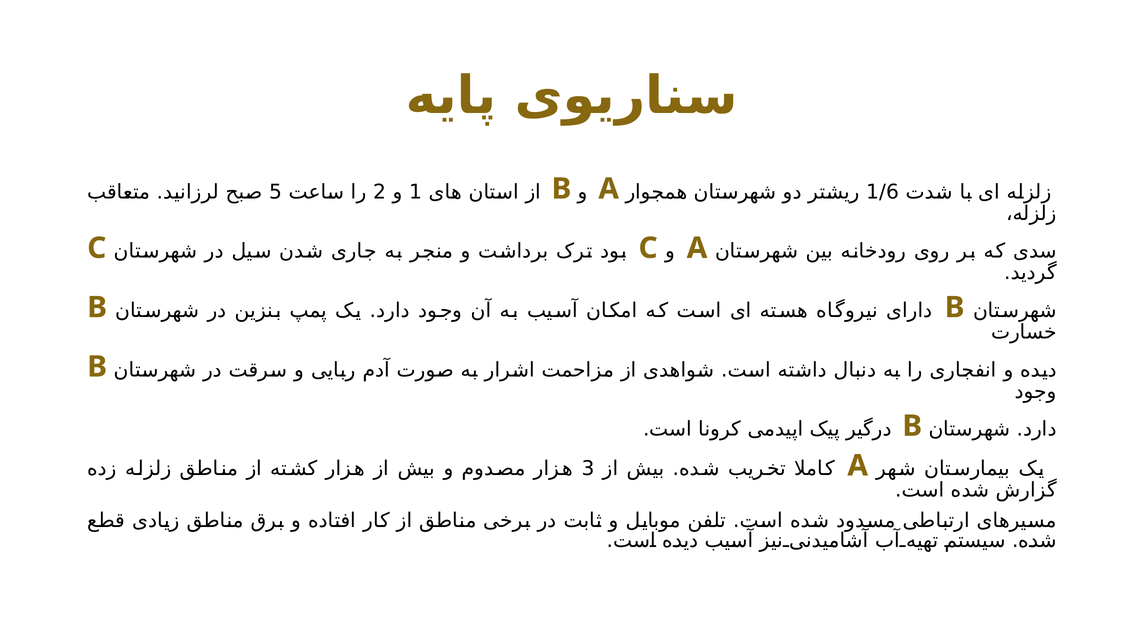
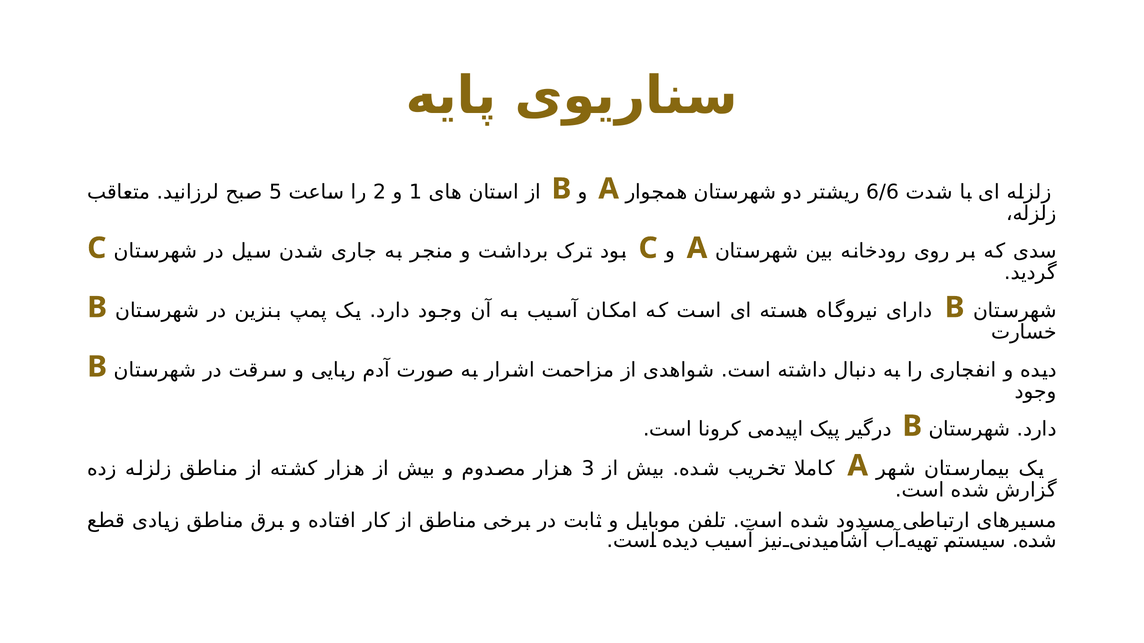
1/6: 1/6 -> 6/6 (883, 192)
